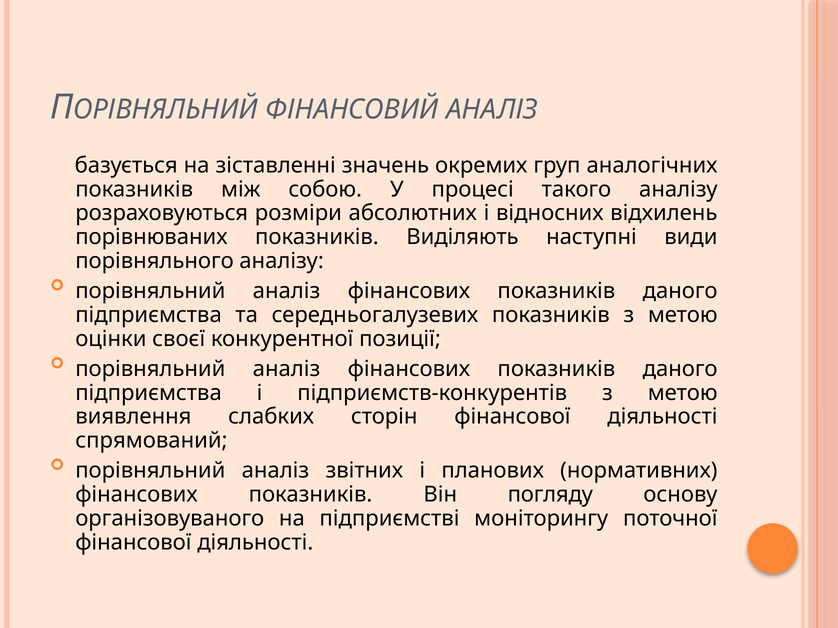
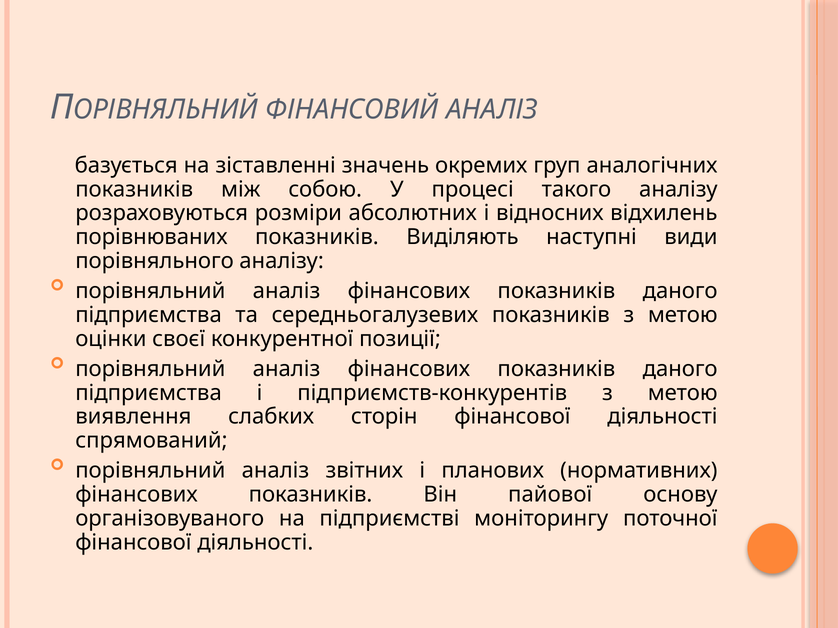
погляду: погляду -> пайової (550, 495)
